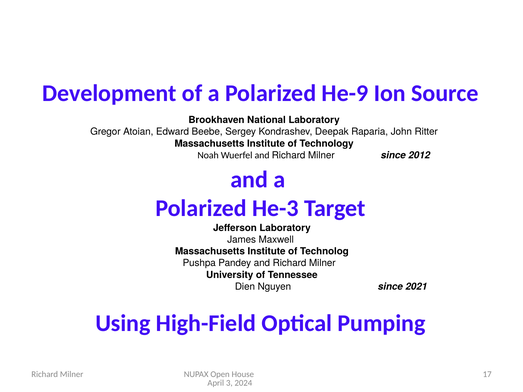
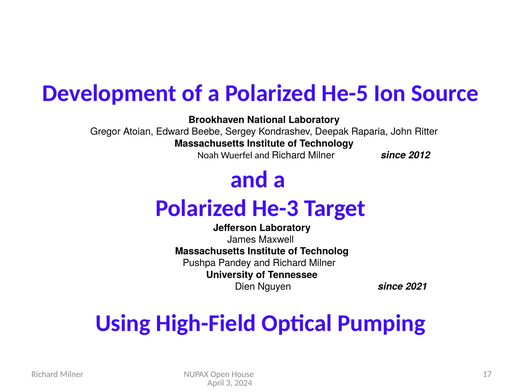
He-9: He-9 -> He-5 (345, 93)
